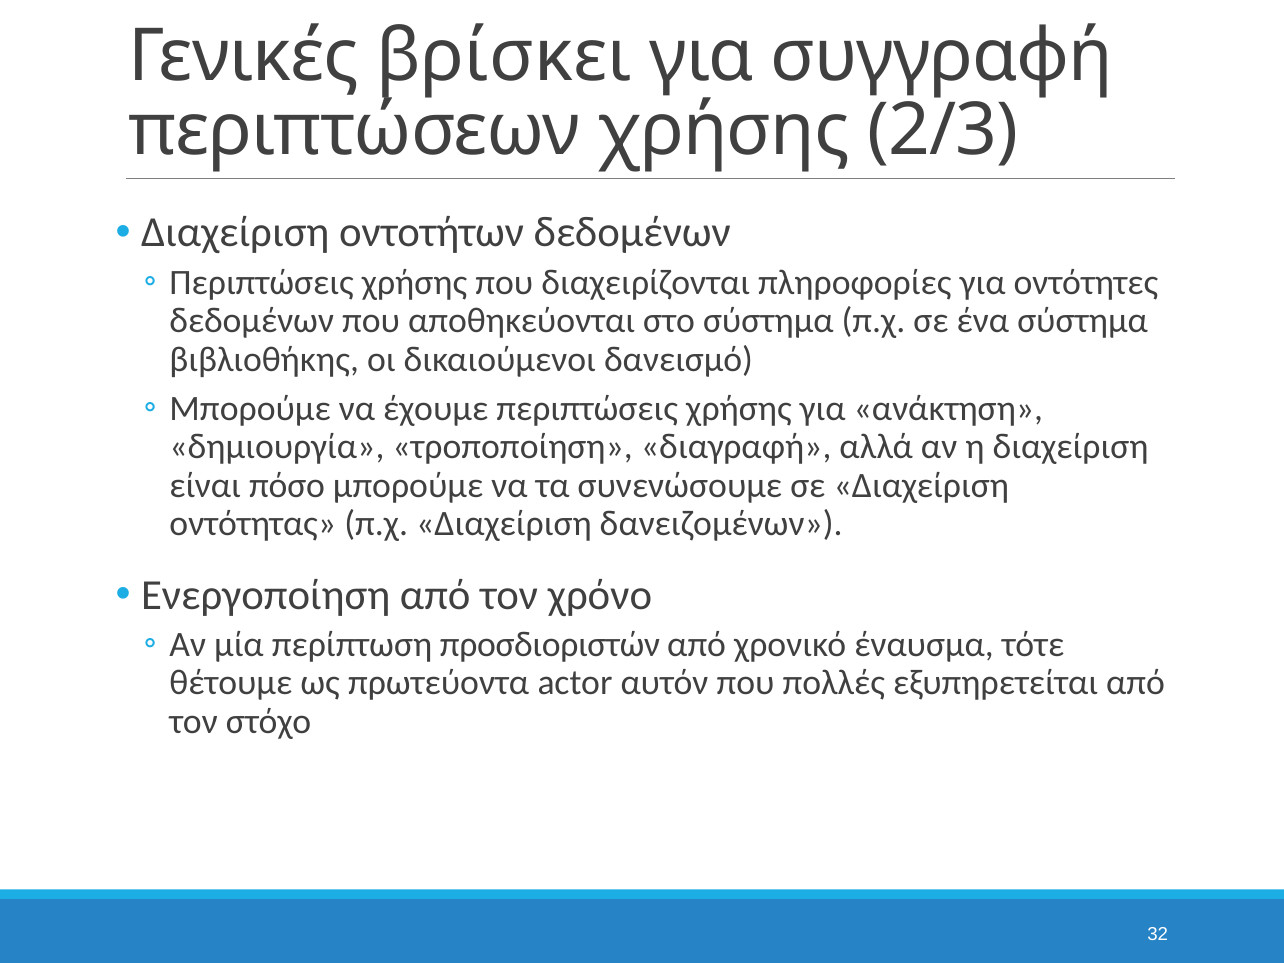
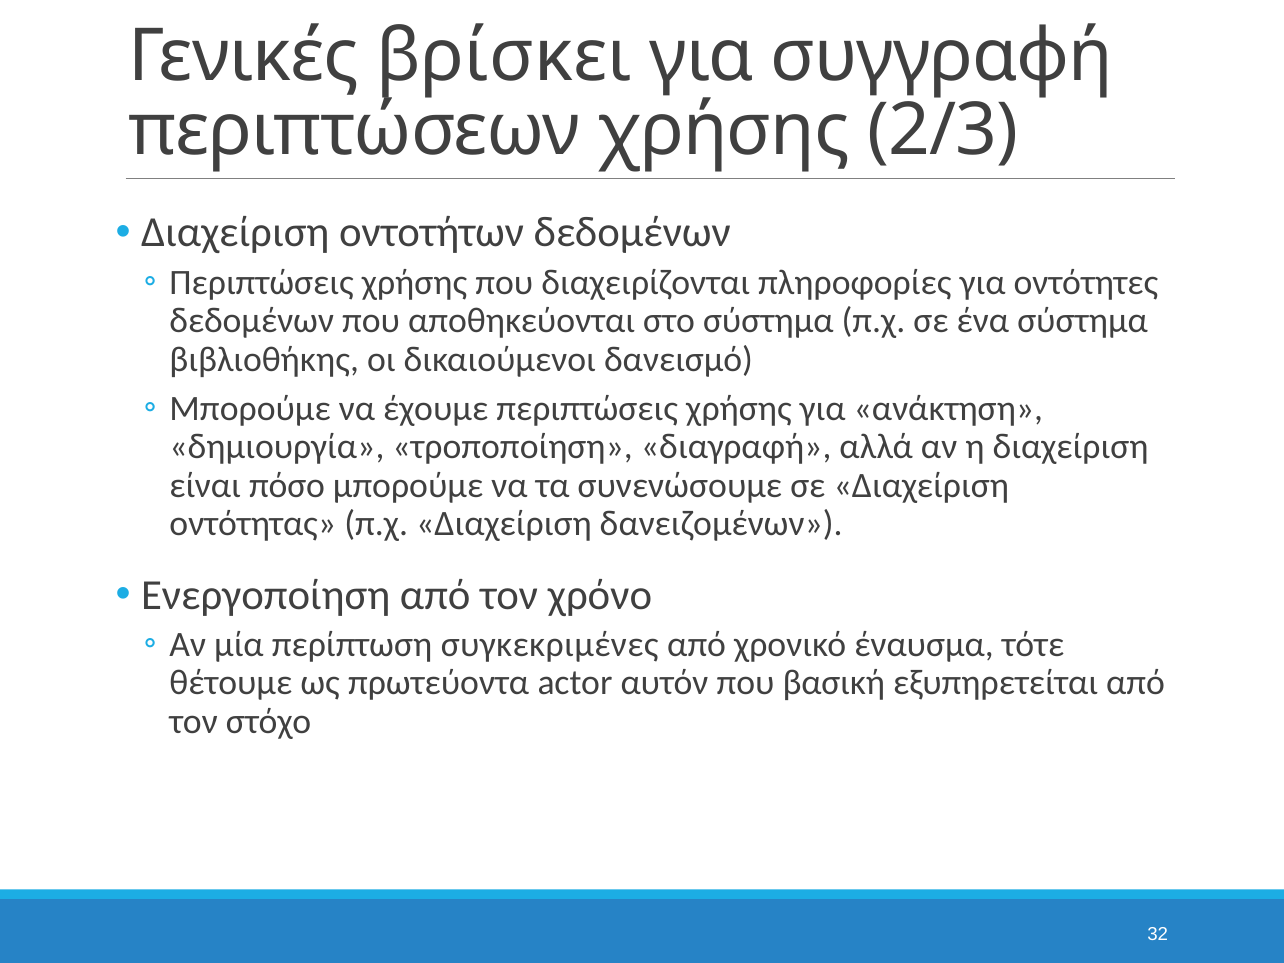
προσδιοριστών: προσδιοριστών -> συγκεκριμένες (550, 645)
πολλές: πολλές -> βασική (834, 683)
